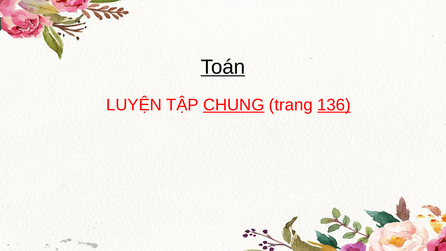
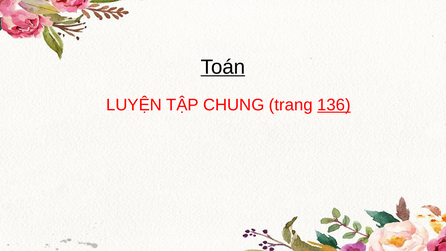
CHUNG underline: present -> none (234, 105)
